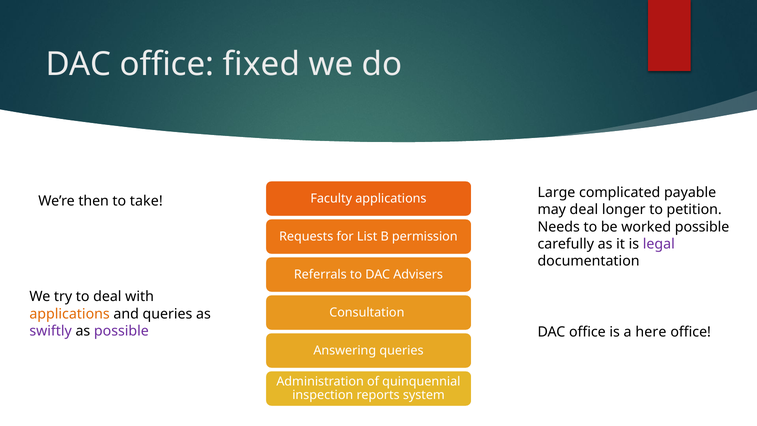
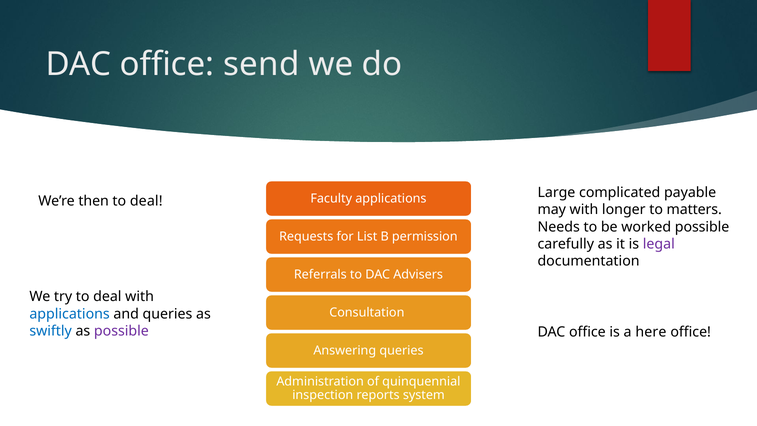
fixed: fixed -> send (261, 64)
take: take -> deal (146, 201)
may deal: deal -> with (584, 210)
petition: petition -> matters (694, 210)
applications colour: orange -> blue (70, 314)
swiftly colour: purple -> blue (51, 331)
